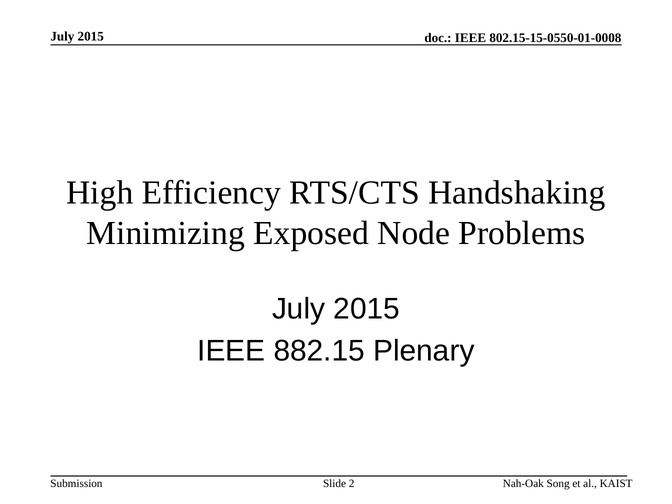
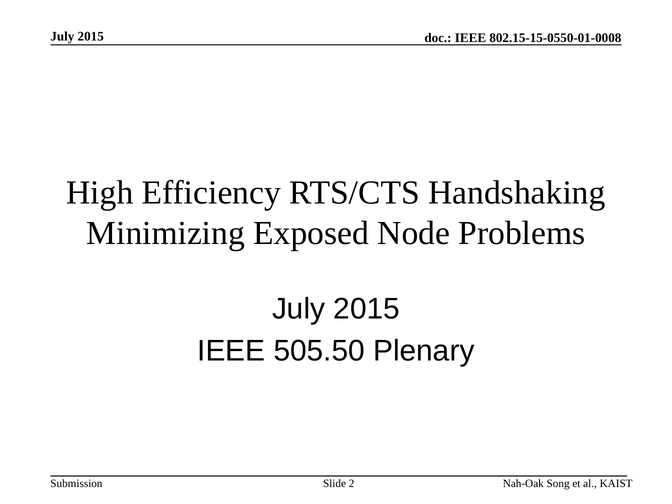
882.15: 882.15 -> 505.50 (319, 351)
